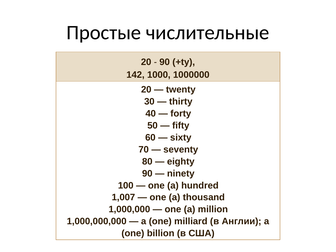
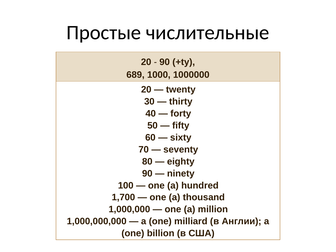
142: 142 -> 689 (135, 75)
1,007: 1,007 -> 1,700 (123, 197)
